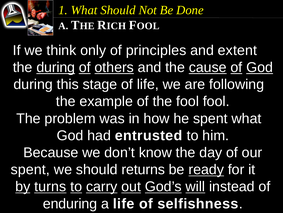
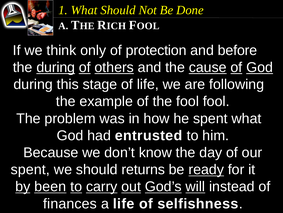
principles: principles -> protection (156, 50)
extent: extent -> before (238, 50)
turns: turns -> been (50, 186)
enduring: enduring -> finances (70, 203)
